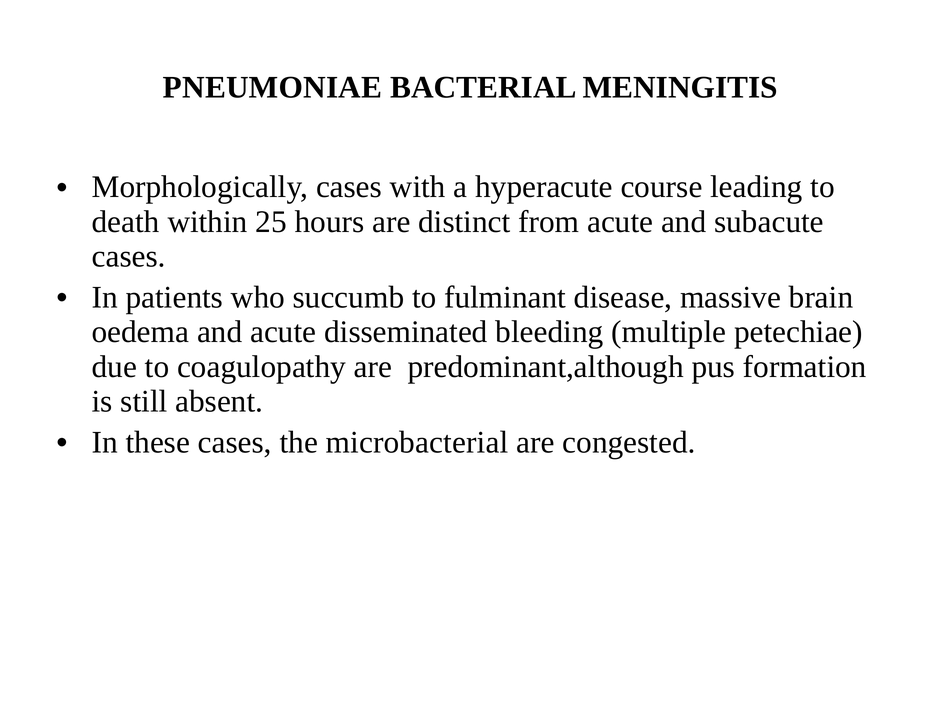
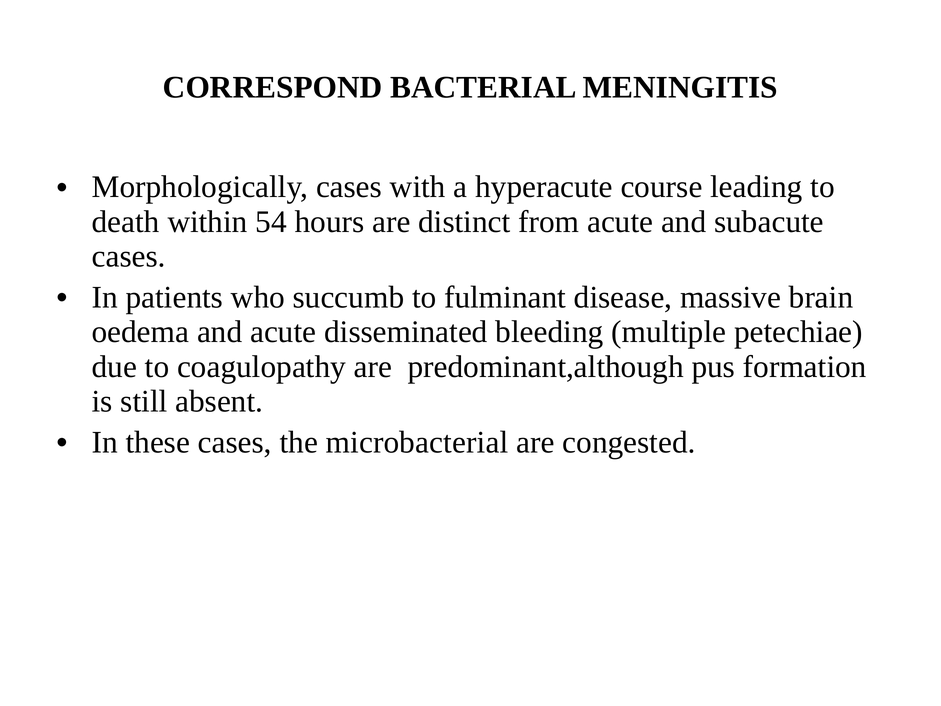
PNEUMONIAE: PNEUMONIAE -> CORRESPOND (273, 87)
25: 25 -> 54 (271, 222)
